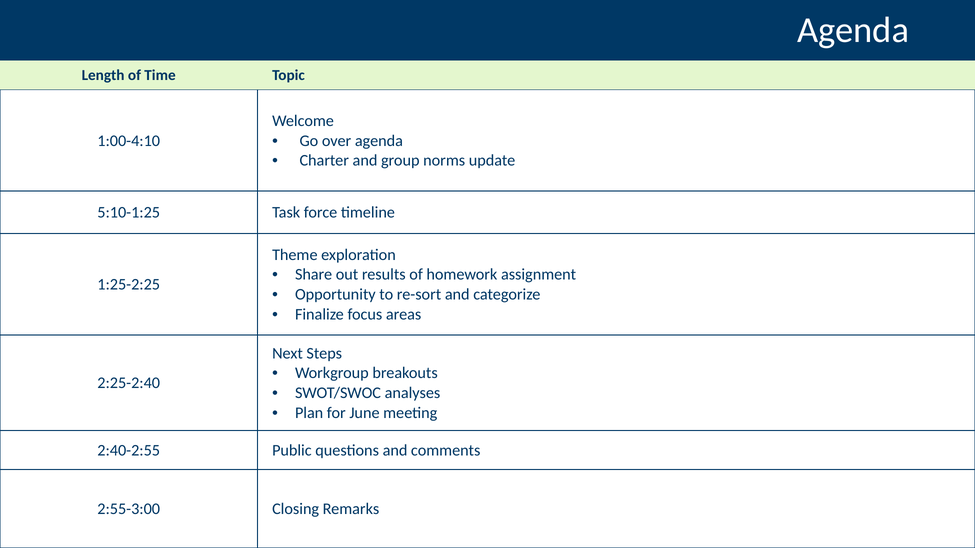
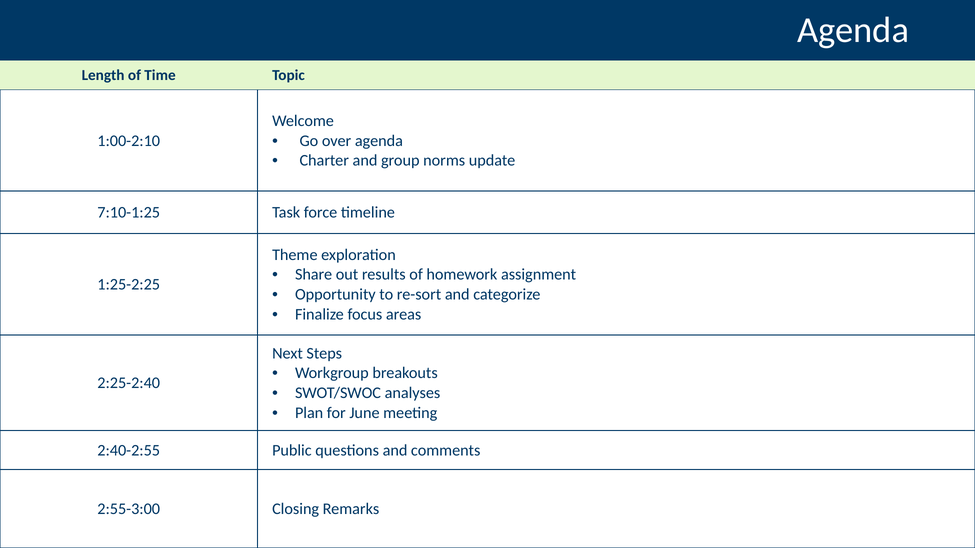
1:00-4:10: 1:00-4:10 -> 1:00-2:10 (129, 141)
5:10-1:25: 5:10-1:25 -> 7:10-1:25 (129, 213)
